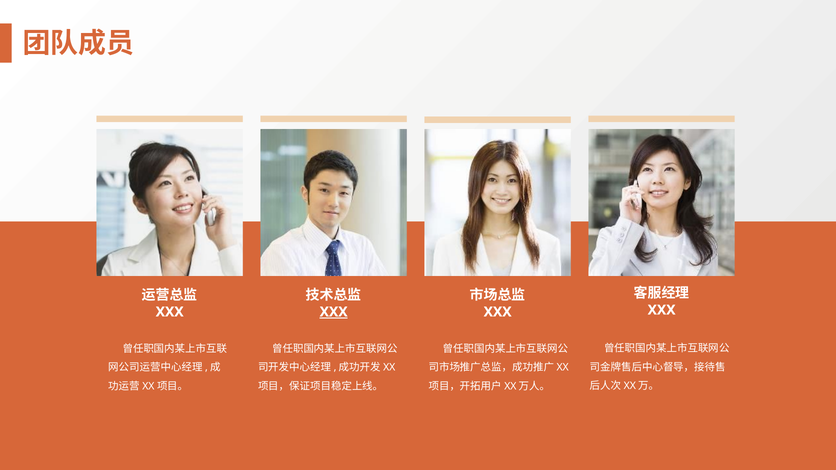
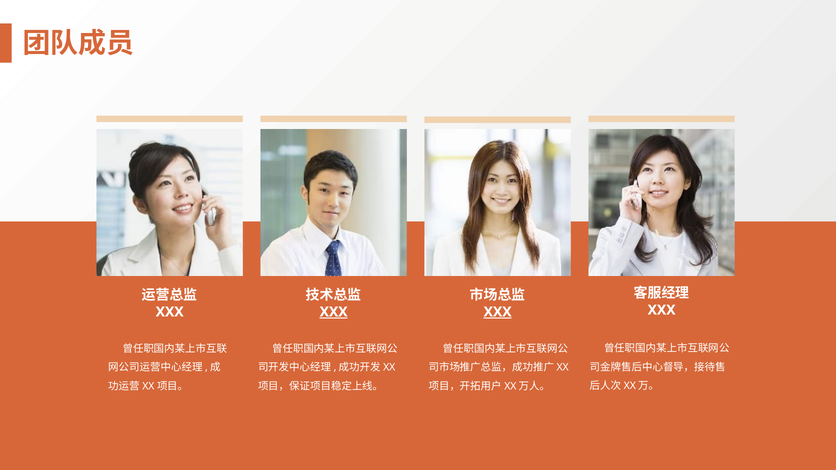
XXX underline: none -> present (498, 312)
